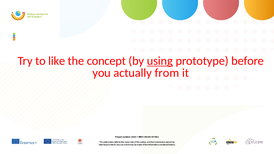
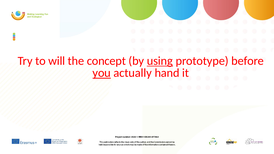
like: like -> will (57, 61)
you underline: none -> present (102, 73)
from: from -> hand (167, 73)
